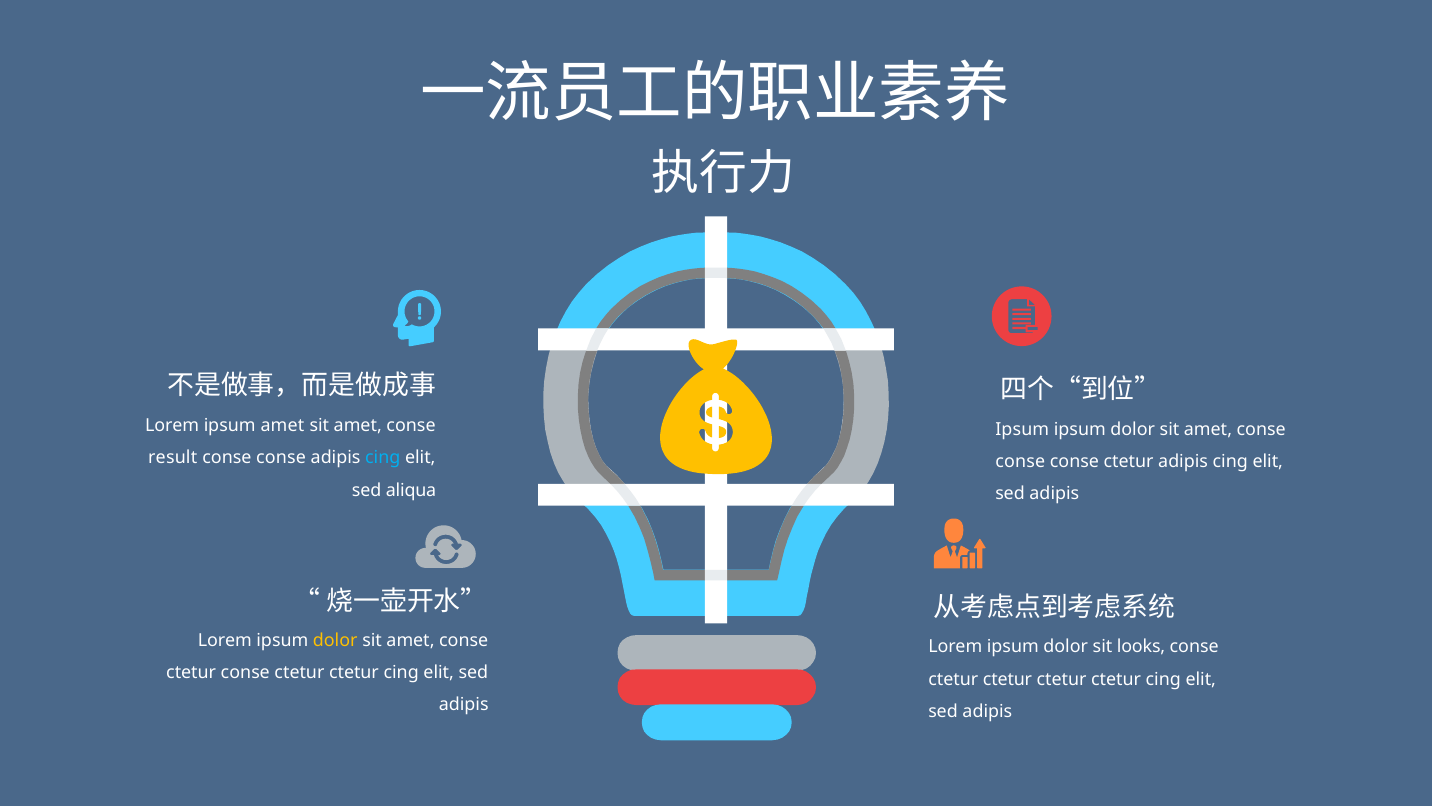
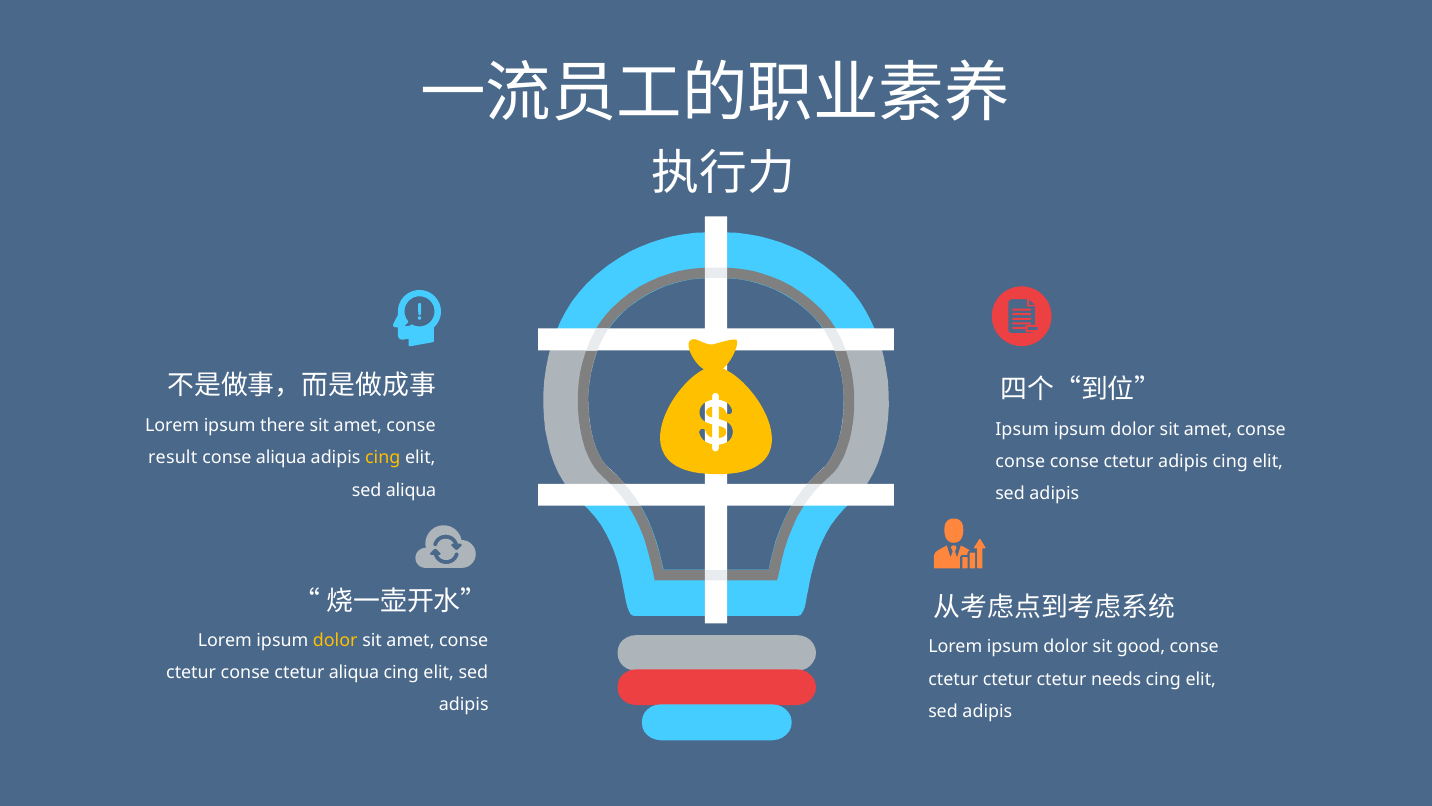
ipsum amet: amet -> there (283, 426)
conse: conse -> aliqua (281, 458)
cing colour: light blue -> yellow (383, 458)
looks: looks -> good (1141, 647)
ctetur conse ctetur ctetur: ctetur -> aliqua (354, 672)
ctetur: ctetur -> needs (1116, 679)
